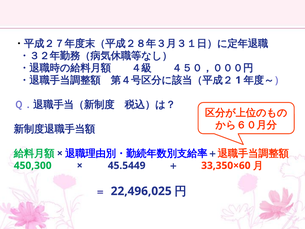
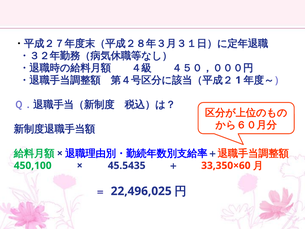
450,300: 450,300 -> 450,100 (33, 165)
45.5449: 45.5449 -> 45.5435 (127, 165)
